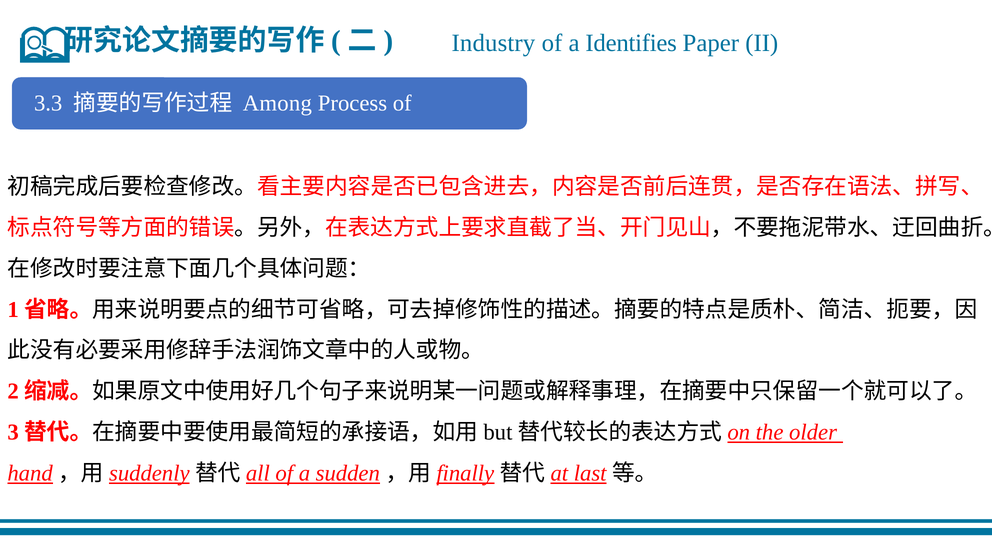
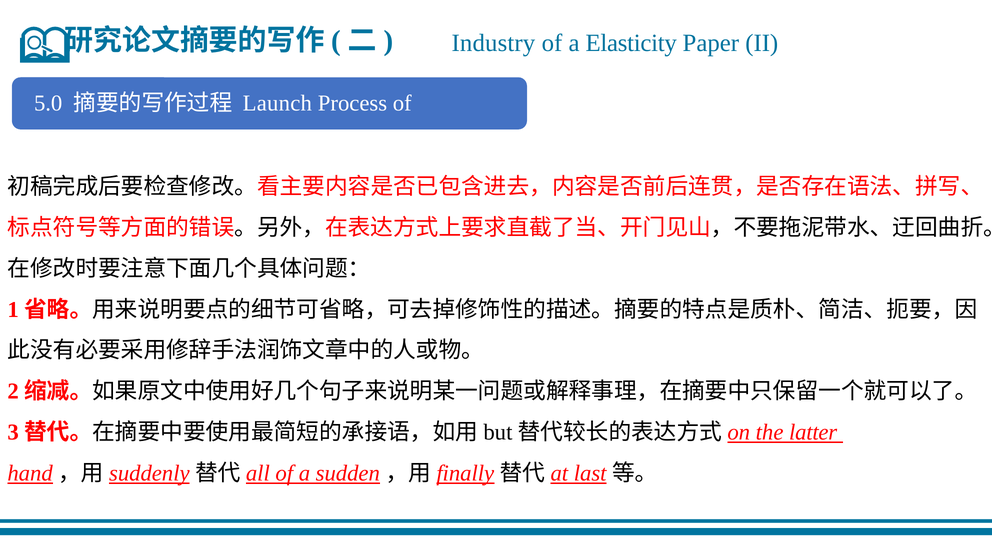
Identifies: Identifies -> Elasticity (631, 43)
3.3: 3.3 -> 5.0 (48, 103)
Among: Among -> Launch (277, 103)
older: older -> latter (813, 432)
